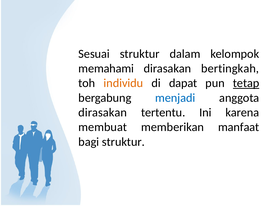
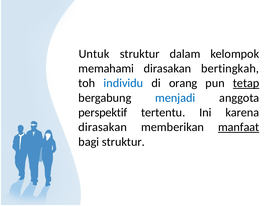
Sesuai: Sesuai -> Untuk (94, 54)
individu colour: orange -> blue (123, 83)
dapat: dapat -> orang (183, 83)
dirasakan: dirasakan -> perspektif (103, 113)
membuat: membuat -> dirasakan (103, 127)
manfaat underline: none -> present (239, 127)
